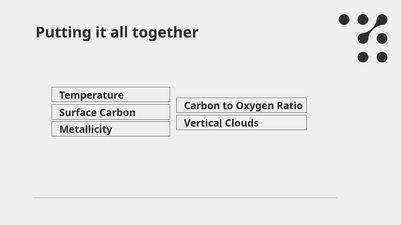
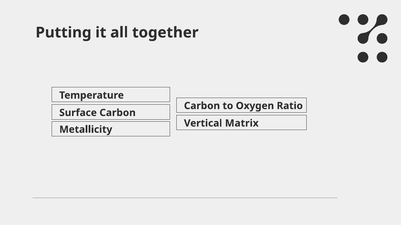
Clouds: Clouds -> Matrix (242, 124)
